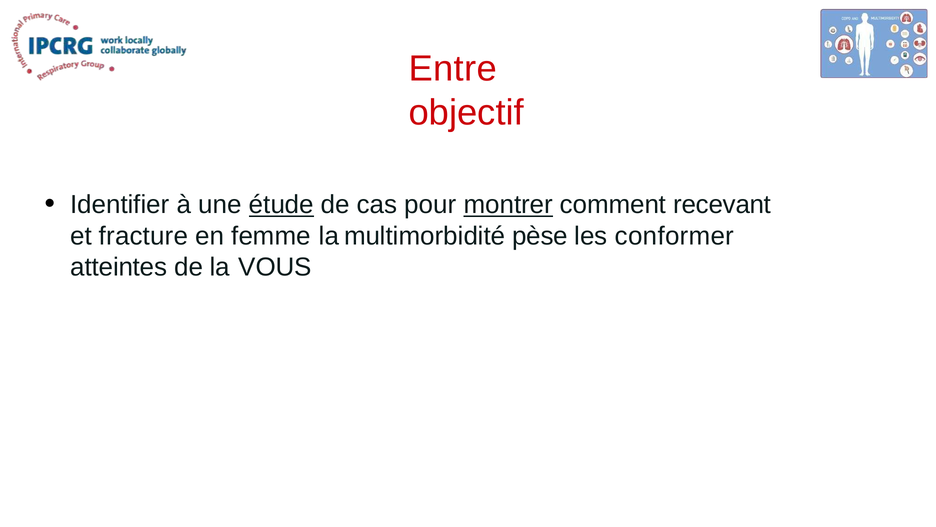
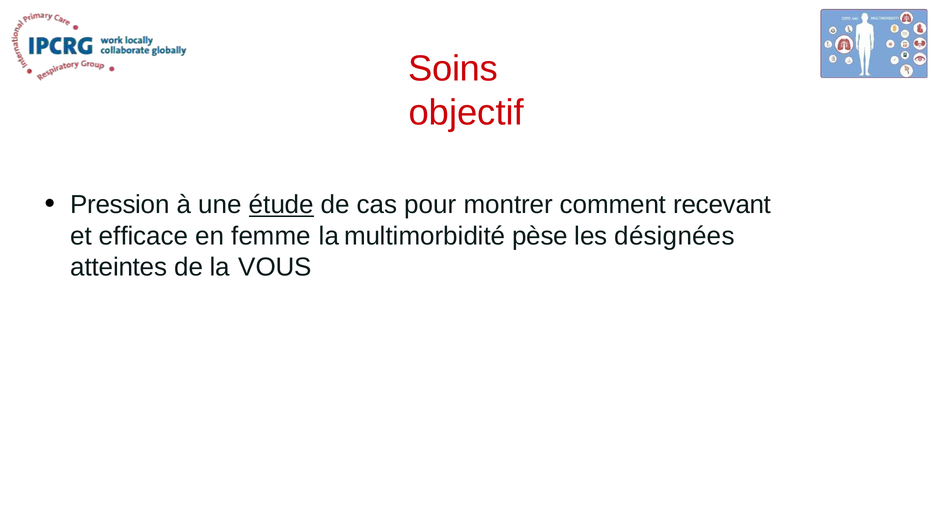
Entre: Entre -> Soins (453, 69)
Identifier: Identifier -> Pression (120, 205)
montrer underline: present -> none (508, 205)
fracture: fracture -> efficace (144, 236)
conformer: conformer -> désignées (675, 236)
